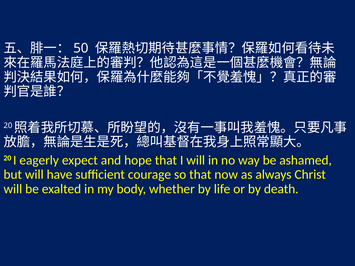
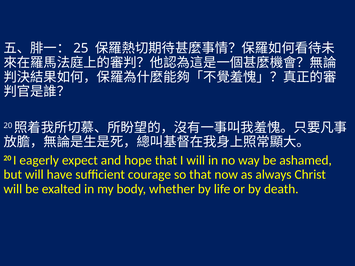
50: 50 -> 25 (81, 48)
